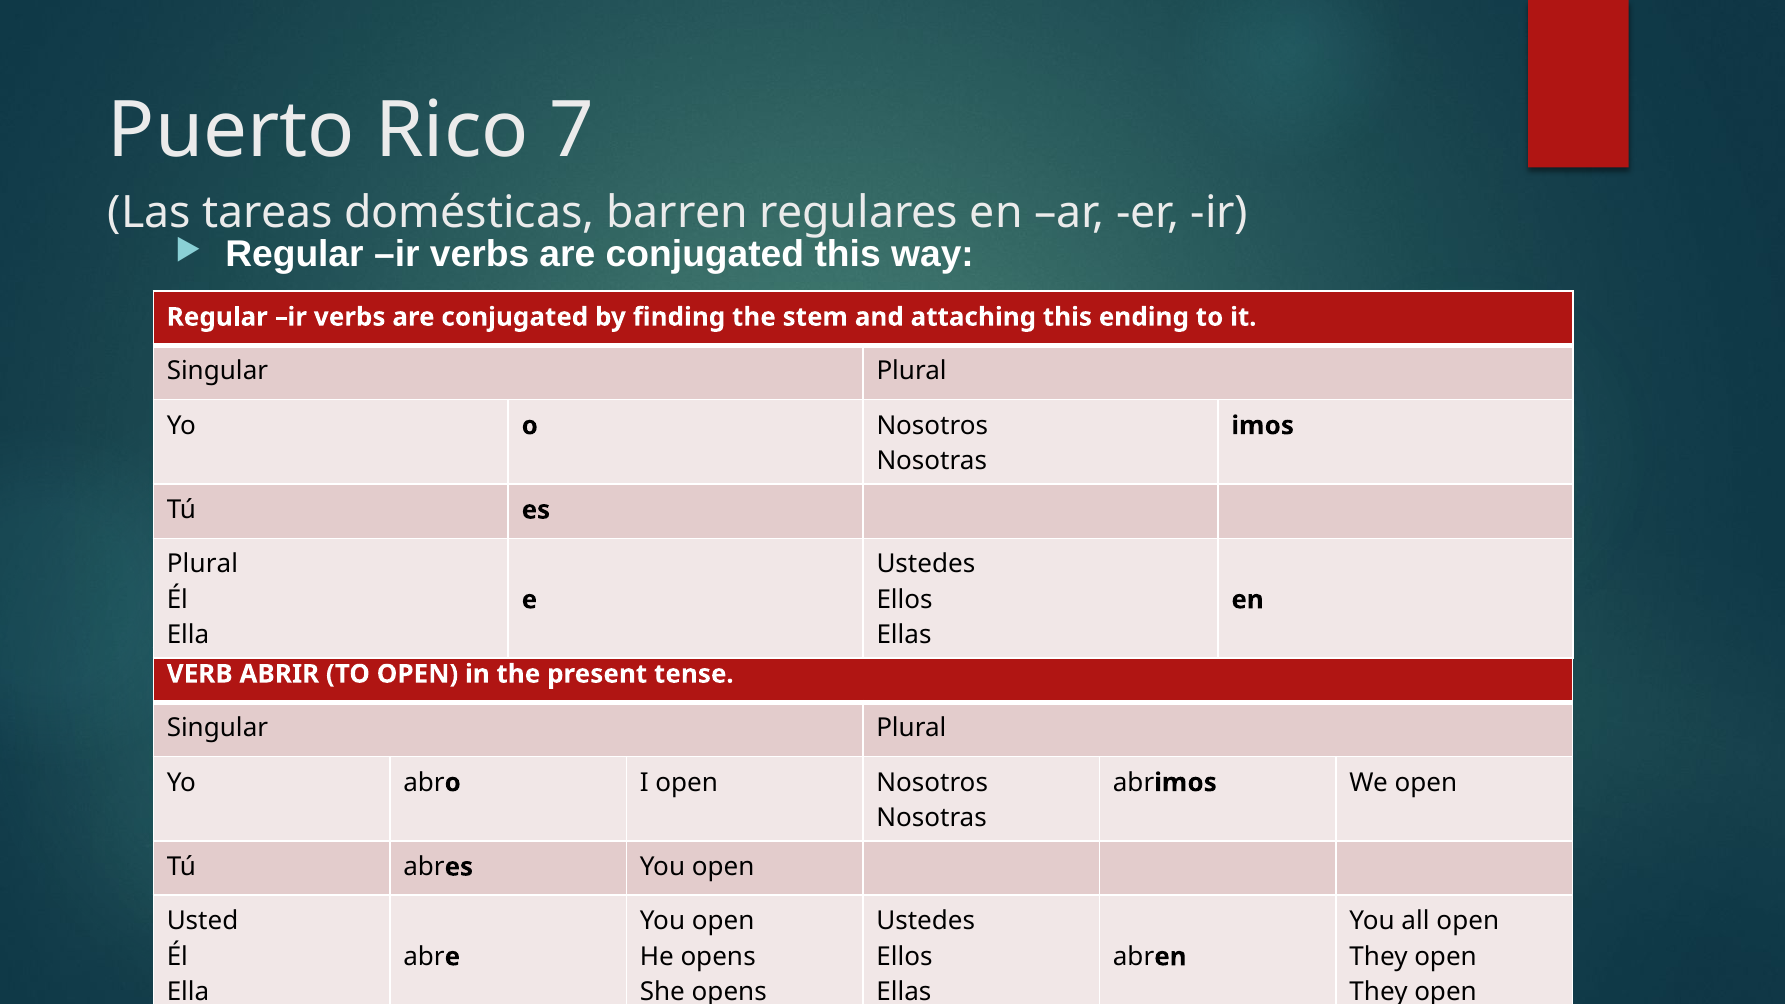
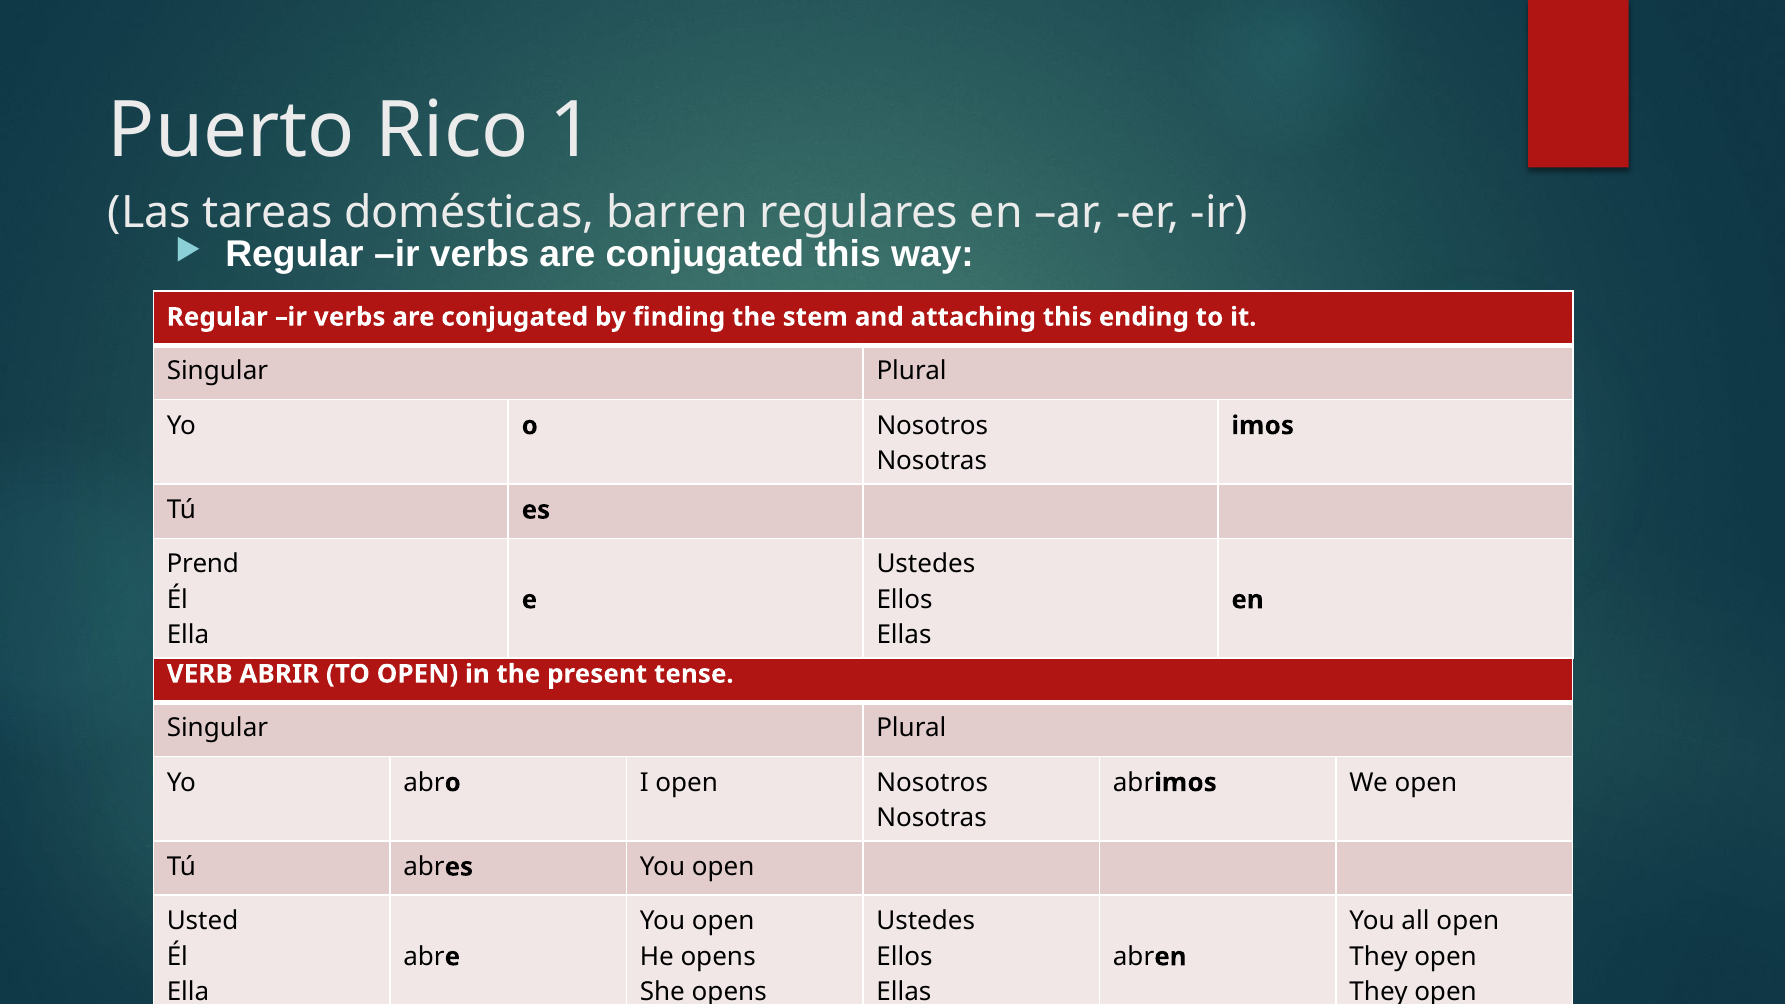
7: 7 -> 1 (571, 131)
Plural: Plural -> Prend (203, 564)
